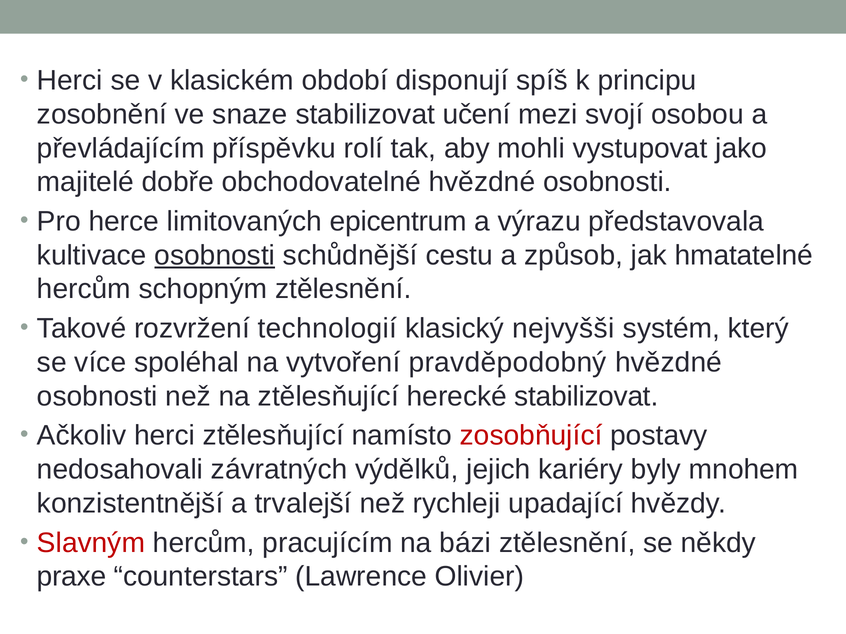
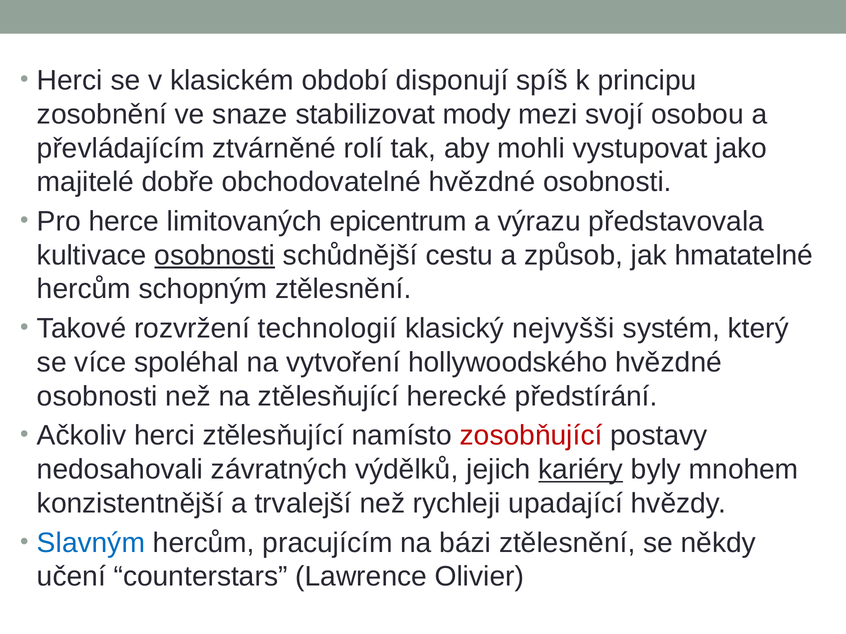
učení: učení -> mody (477, 115)
příspěvku: příspěvku -> ztvárněné (274, 148)
pravděpodobný: pravděpodobný -> hollywoodského (508, 363)
herecké stabilizovat: stabilizovat -> předstírání (586, 397)
kariéry underline: none -> present (581, 470)
Slavným colour: red -> blue (91, 543)
praxe: praxe -> učení (71, 577)
